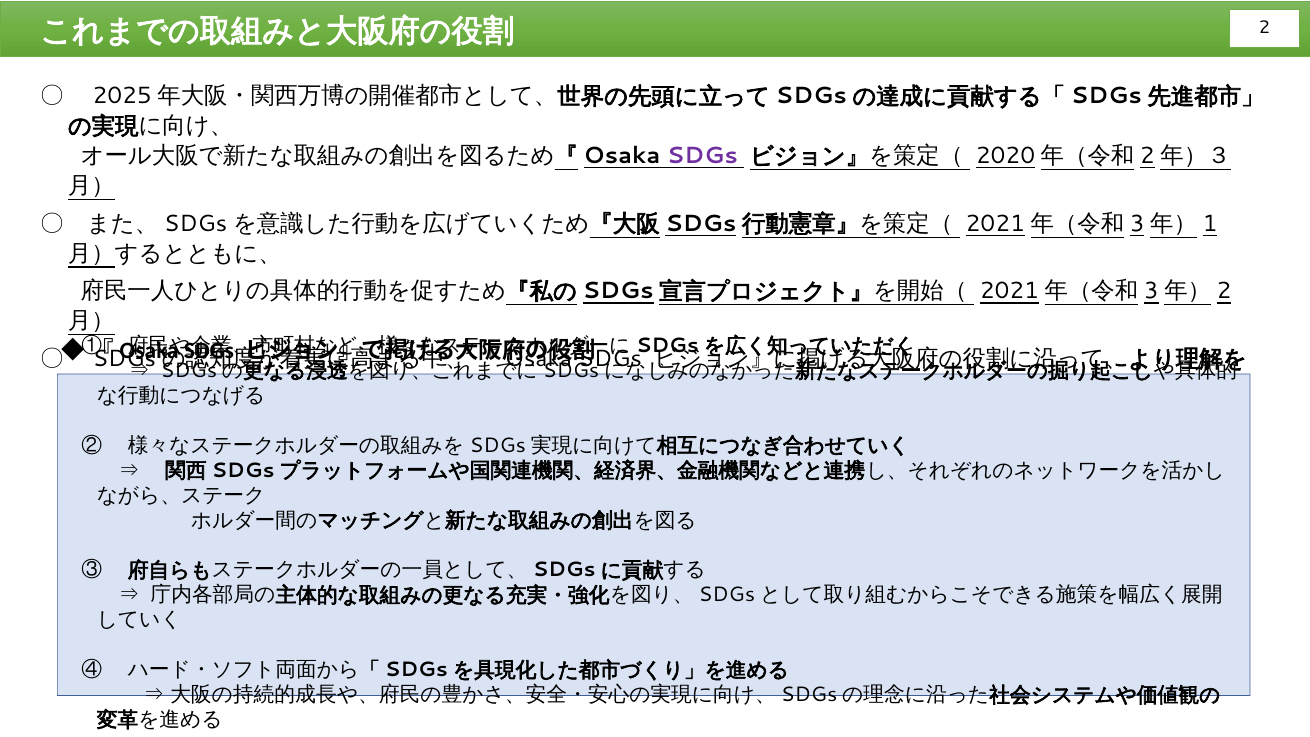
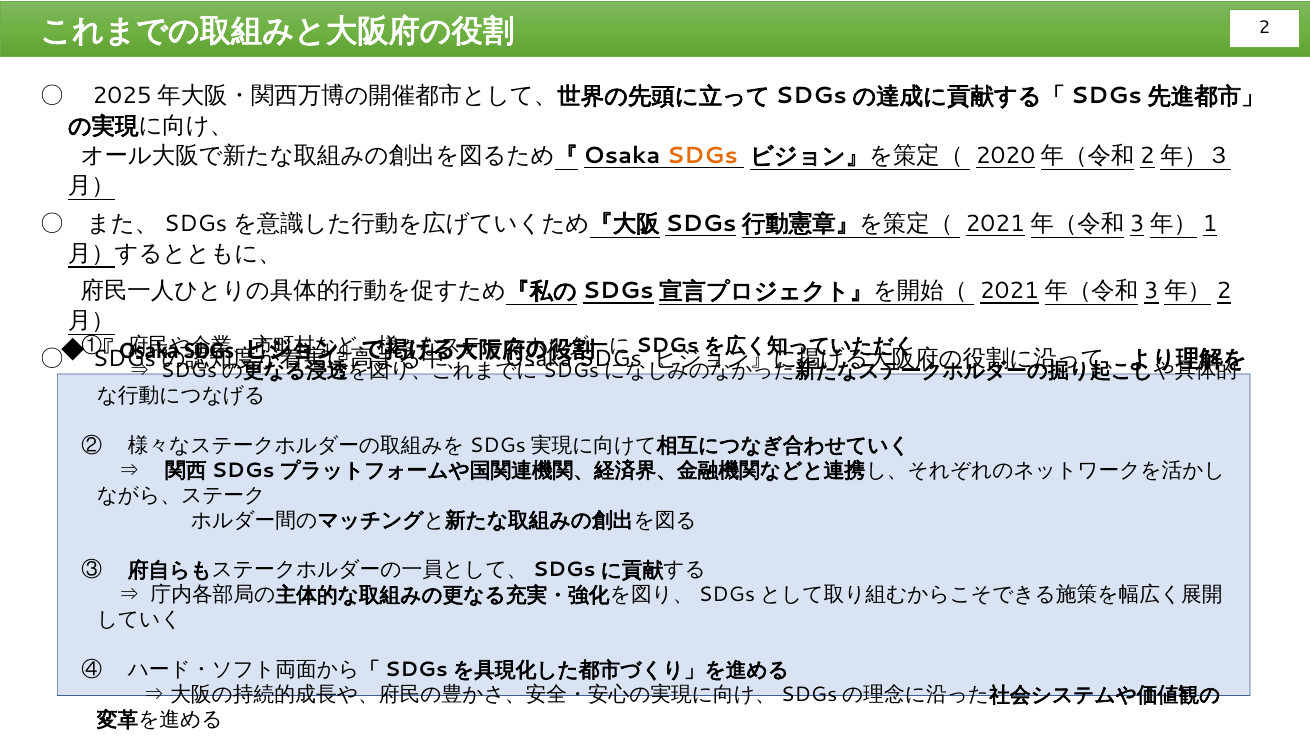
SDGs colour: purple -> orange (702, 156)
